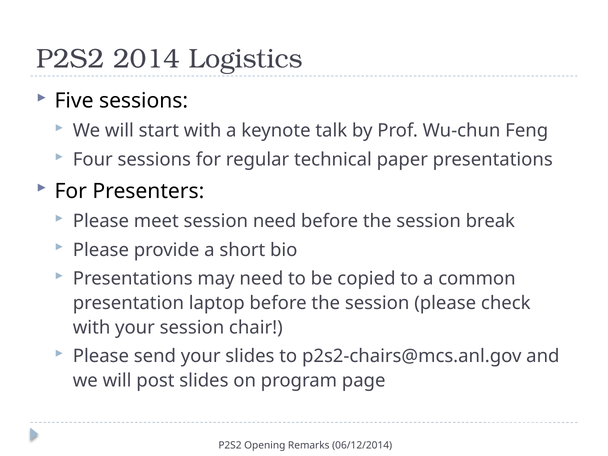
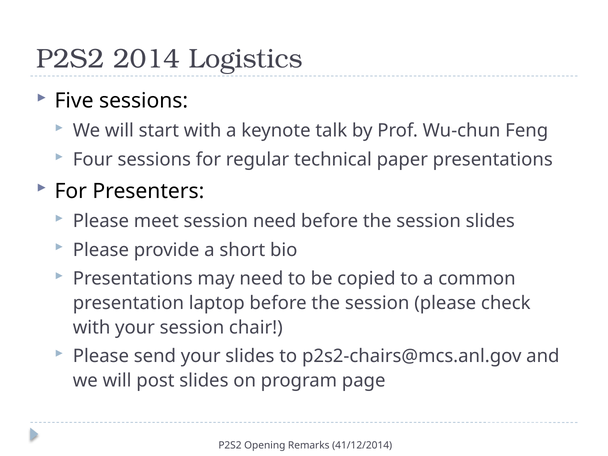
session break: break -> slides (490, 221)
06/12/2014: 06/12/2014 -> 41/12/2014 (362, 446)
